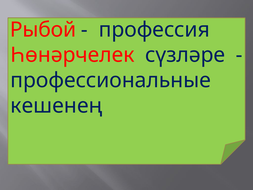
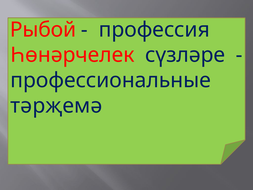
кешенең: кешенең -> тәрҗемә (56, 105)
